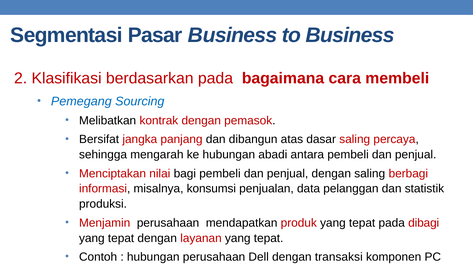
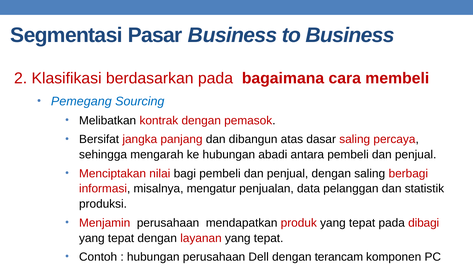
konsumsi: konsumsi -> mengatur (211, 189)
transaksi: transaksi -> terancam (339, 257)
